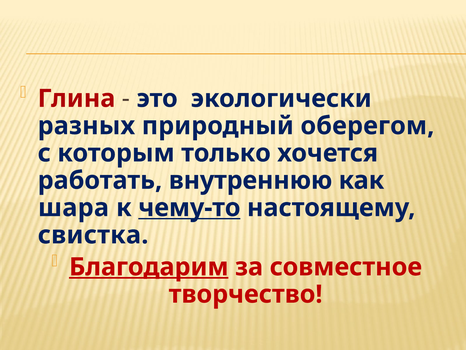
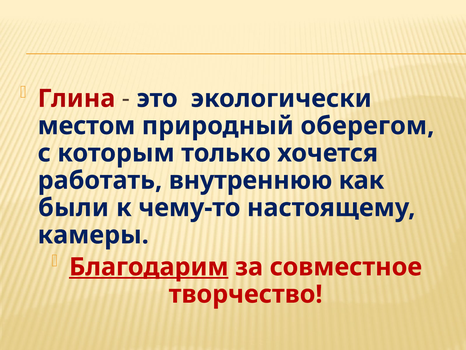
разных: разных -> местом (86, 126)
шара: шара -> были (73, 207)
чему-то underline: present -> none (189, 207)
свистка: свистка -> камеры (93, 235)
